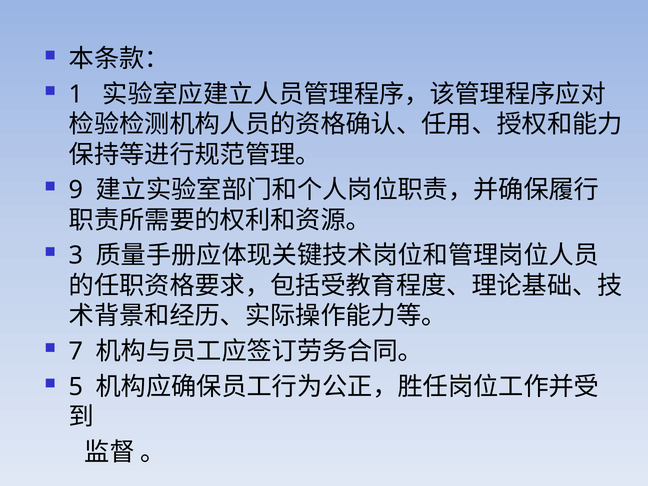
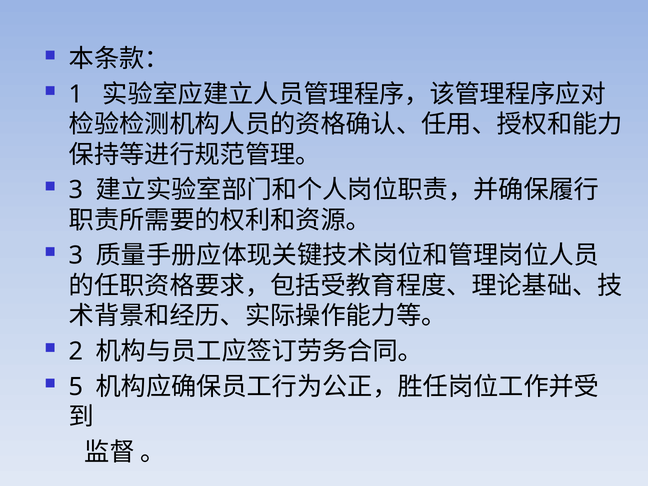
9: 9 -> 3 (76, 190)
7: 7 -> 2 (76, 351)
